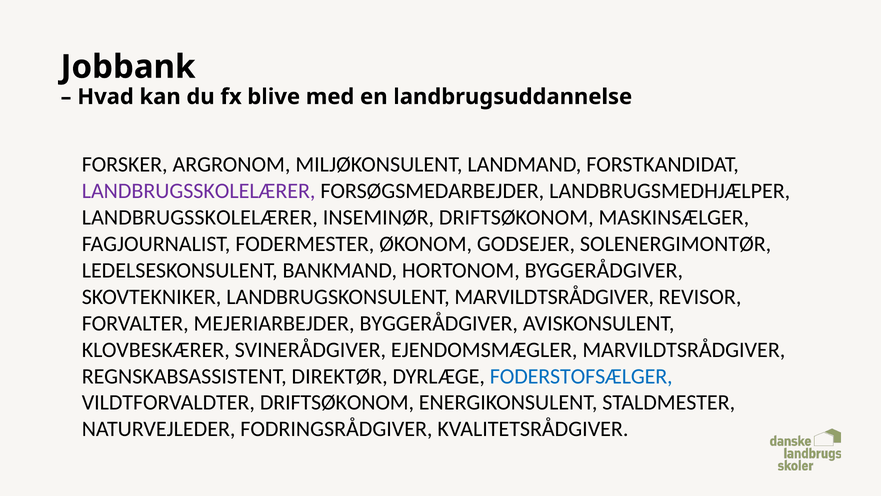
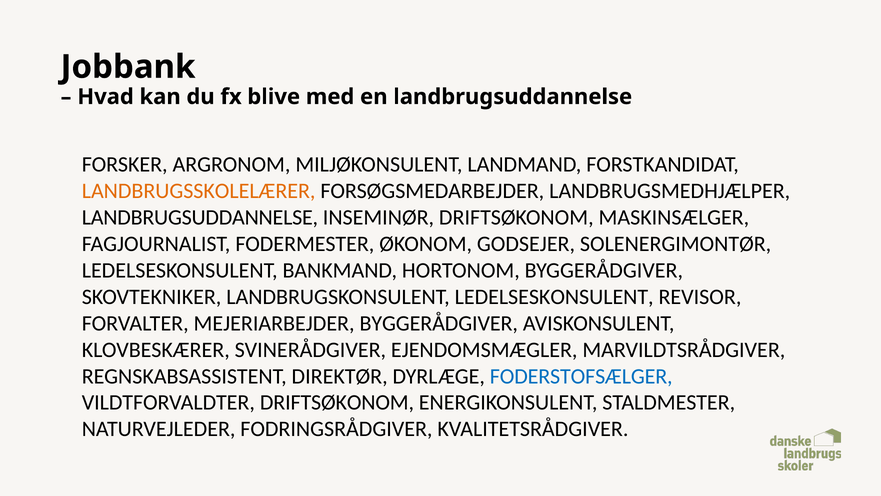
LANDBRUGSSKOLELÆRER colour: purple -> orange (199, 191)
LANDBRUGSSKOLELÆRER: LANDBRUGSSKOLELÆRER -> LANDBRUGSUDDANNELSE (200, 217)
LANDBRUGSKONSULENT MARVILDTSRÅDGIVER: MARVILDTSRÅDGIVER -> LEDELSESKONSULENT (554, 297)
